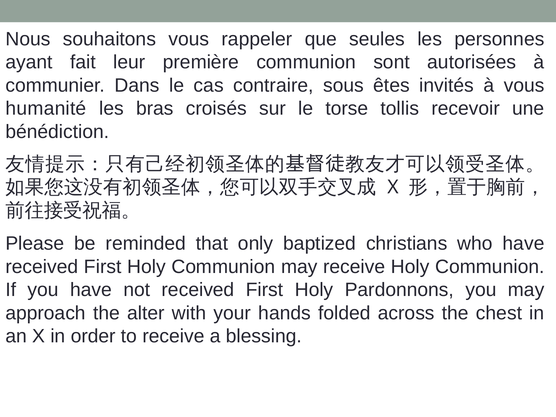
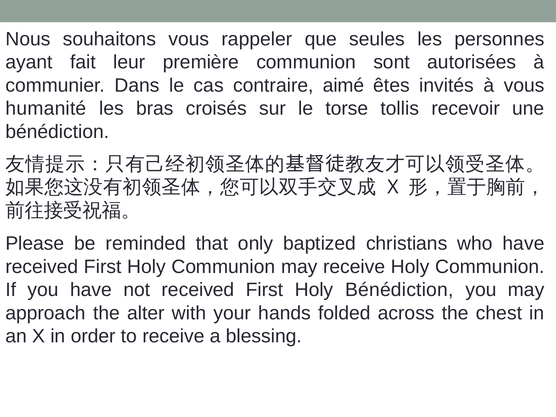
sous: sous -> aimé (344, 85)
Holy Pardonnons: Pardonnons -> Bénédiction (399, 290)
